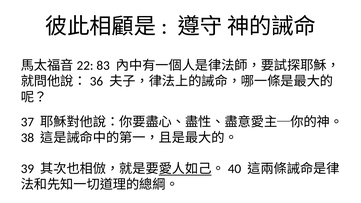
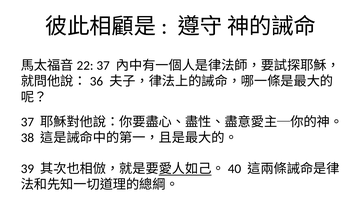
83: 83 -> 37 (103, 66)
